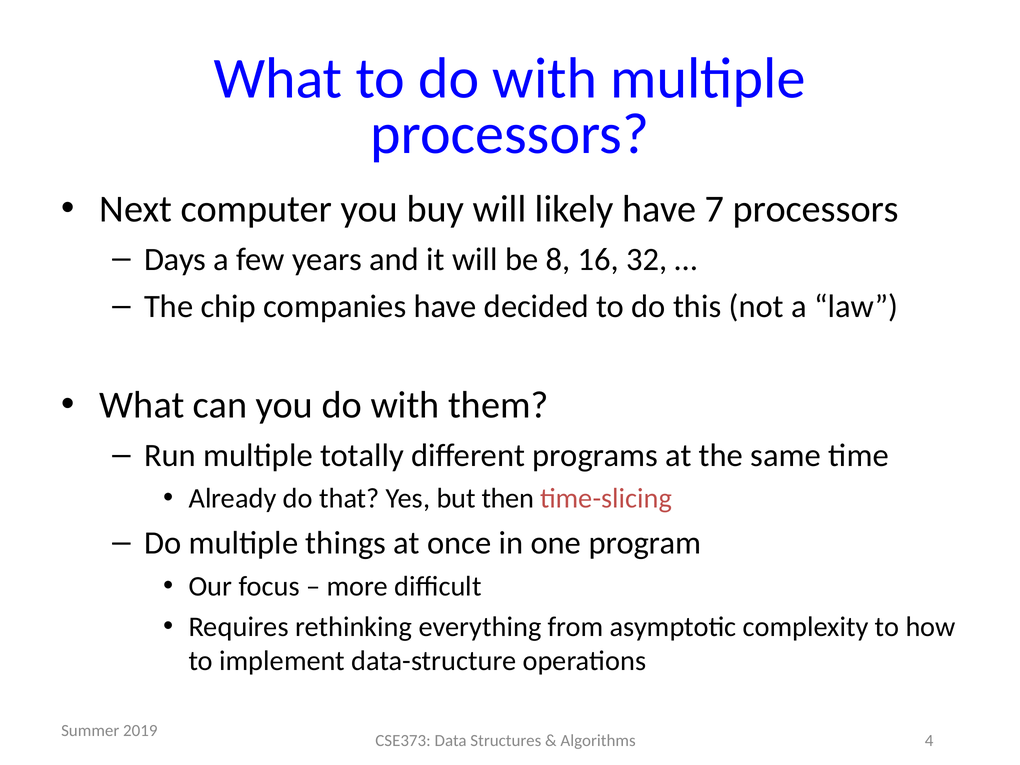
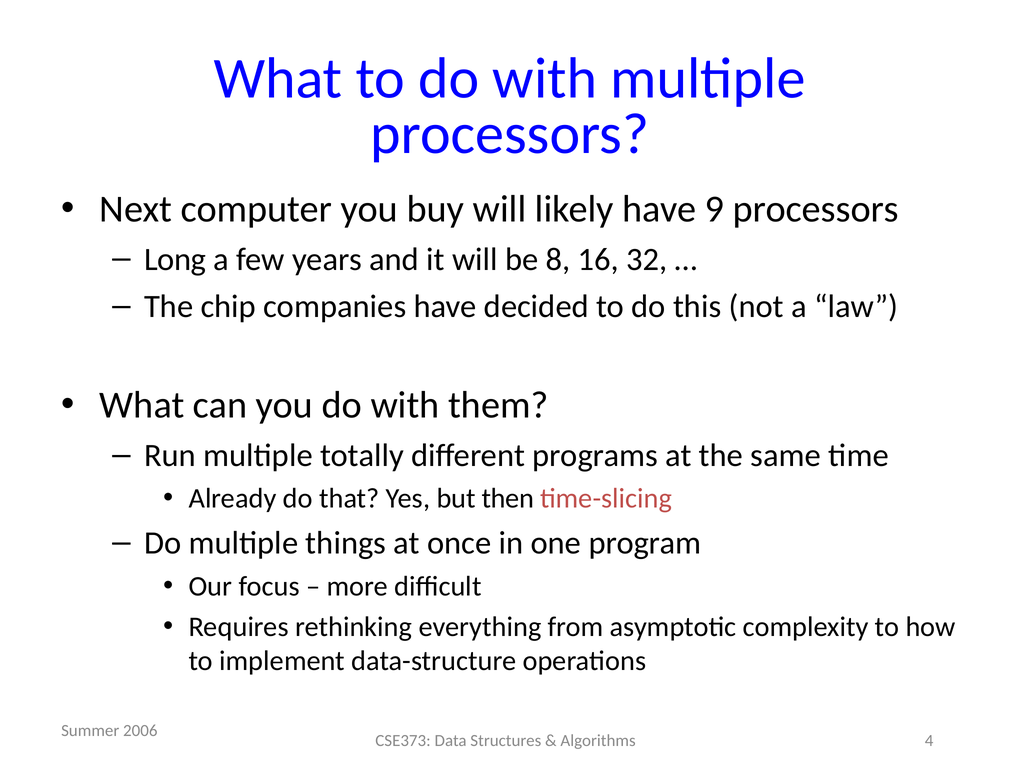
7: 7 -> 9 (714, 209)
Days: Days -> Long (175, 259)
2019: 2019 -> 2006 (140, 731)
